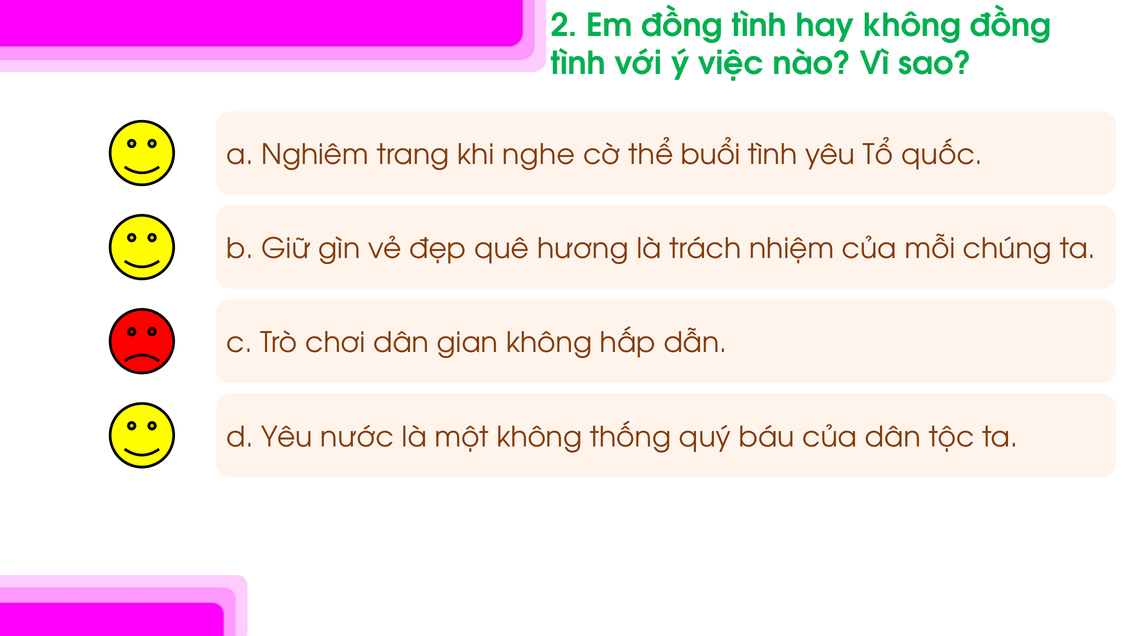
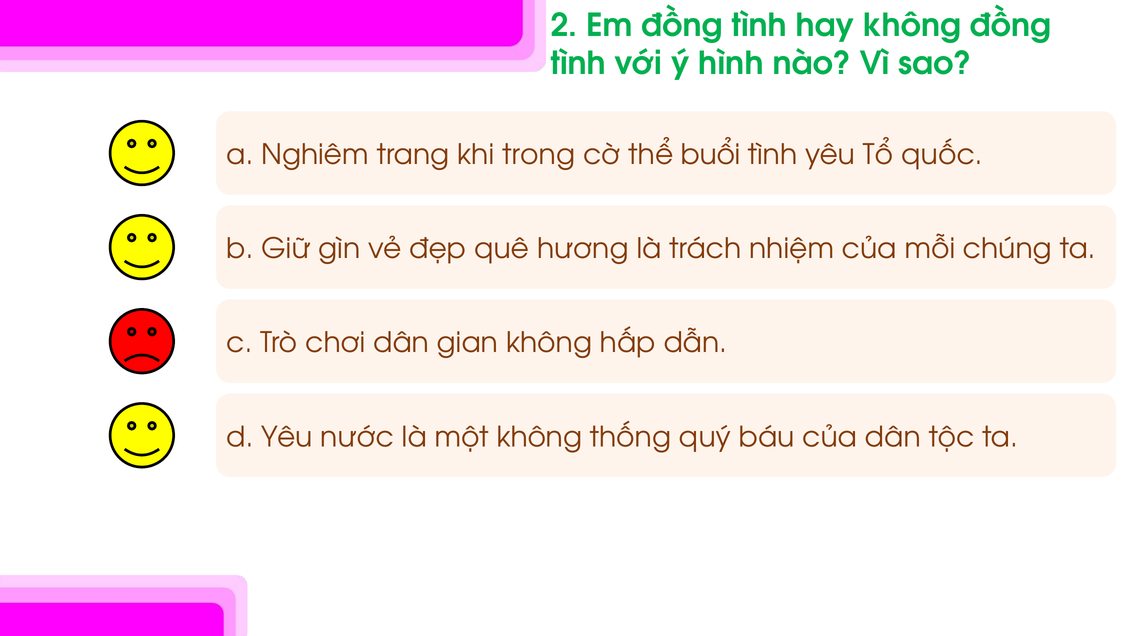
việc: việc -> hình (731, 64)
nghe: nghe -> trong (539, 155)
